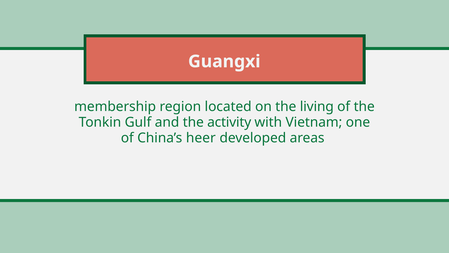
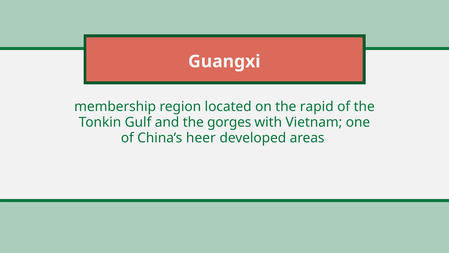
living: living -> rapid (317, 107)
activity: activity -> gorges (229, 122)
